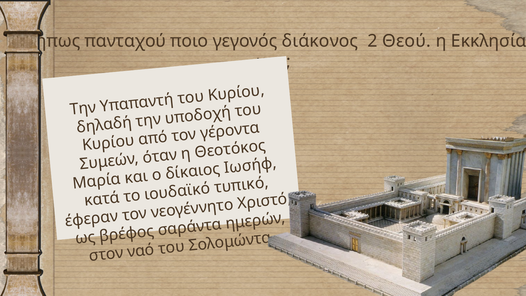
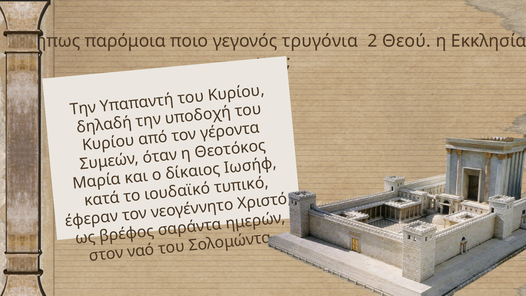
πανταχού: πανταχού -> παρόμοια (125, 41)
διάκονος: διάκονος -> τρυγόνια (320, 41)
